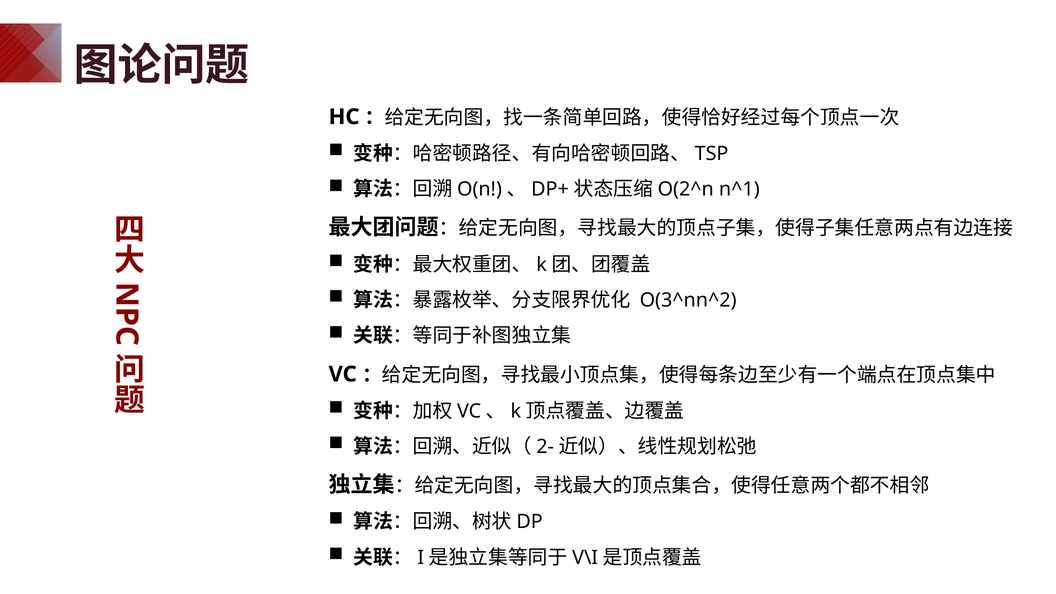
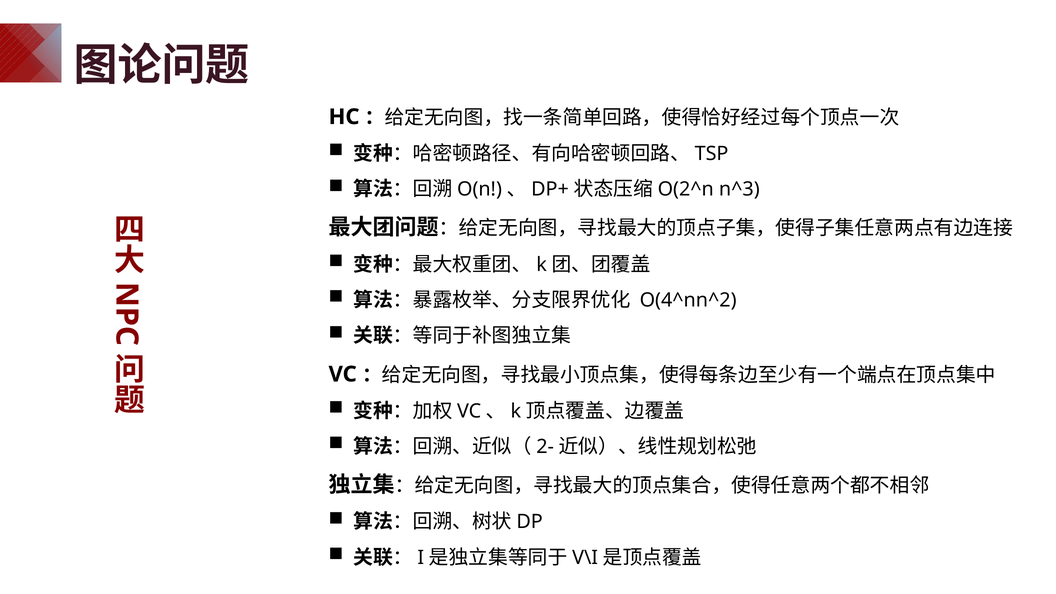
n^1: n^1 -> n^3 (739, 189)
O(3^nn^2: O(3^nn^2 -> O(4^nn^2 (688, 300)
